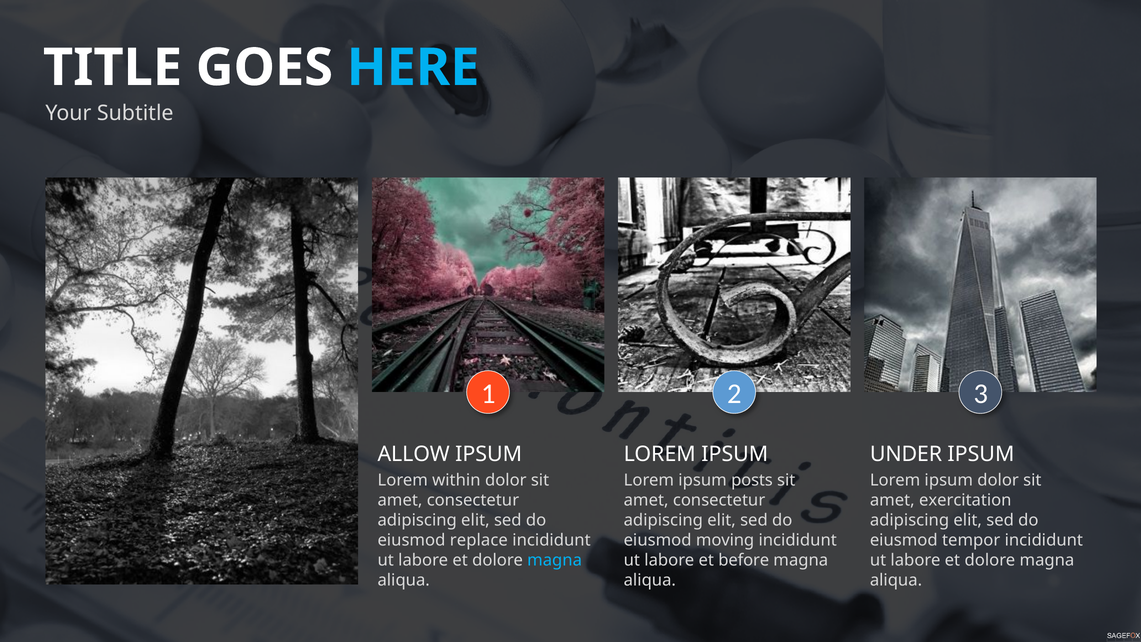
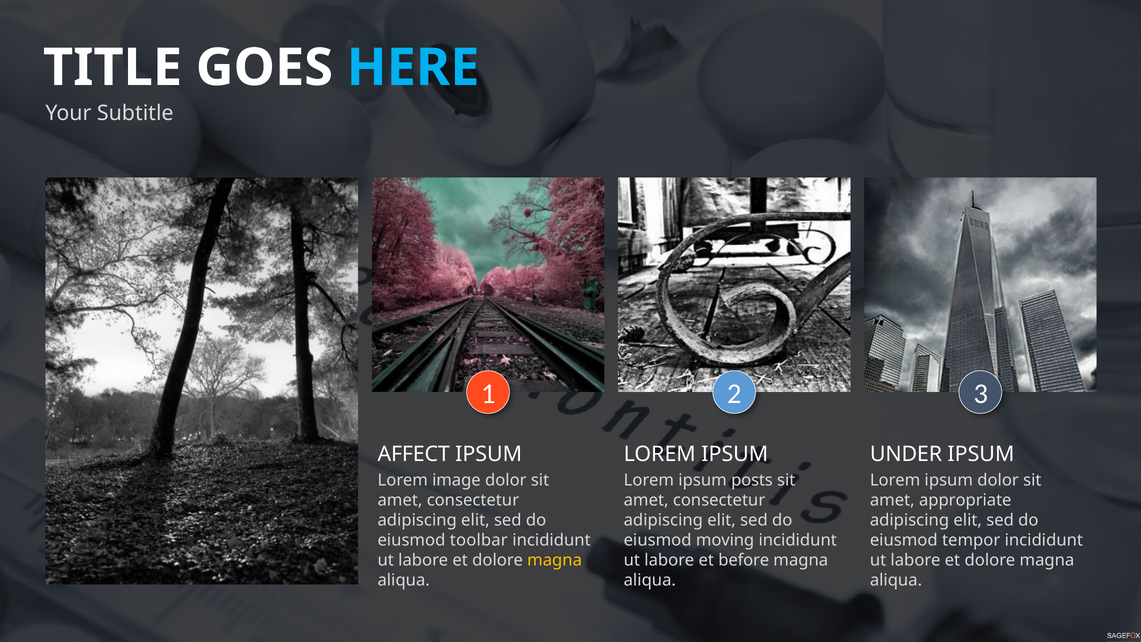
ALLOW: ALLOW -> AFFECT (414, 454)
within: within -> image (456, 480)
exercitation: exercitation -> appropriate (965, 500)
replace: replace -> toolbar (479, 540)
magna colour: light blue -> yellow (555, 560)
